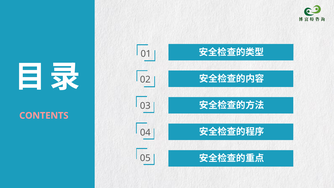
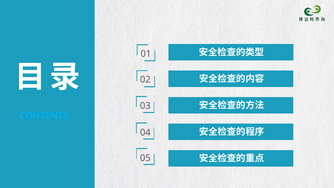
CONTENTS colour: pink -> light blue (44, 116)
